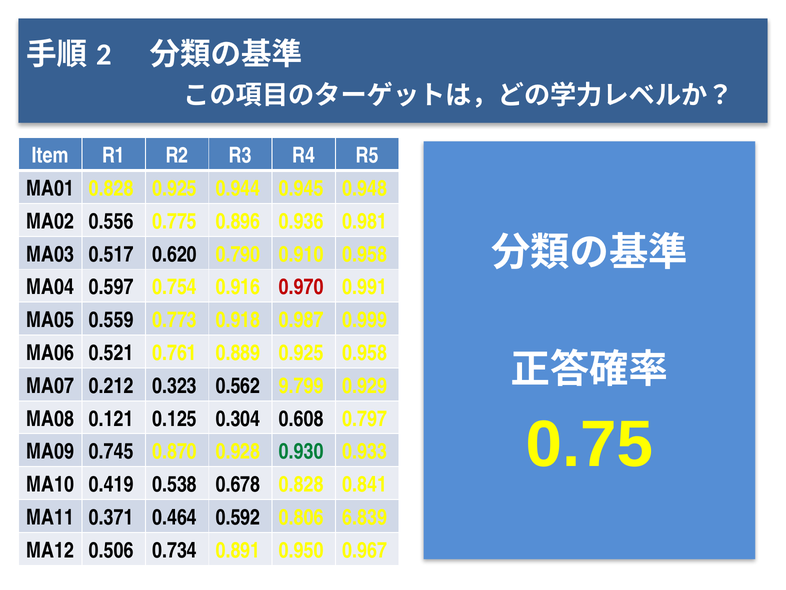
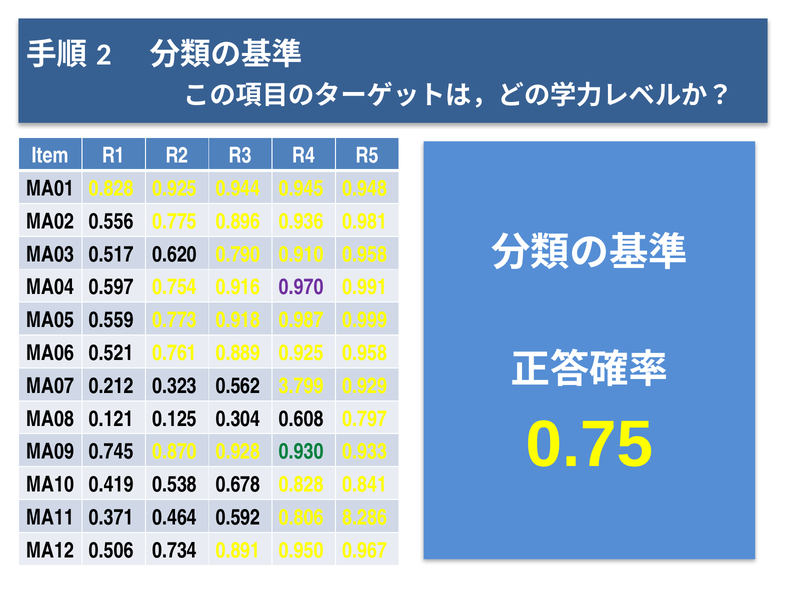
0.970 colour: red -> purple (301, 287)
9.799: 9.799 -> 3.799 (301, 386)
6.839: 6.839 -> 8.286 (365, 517)
